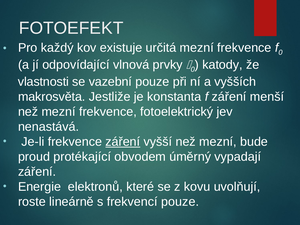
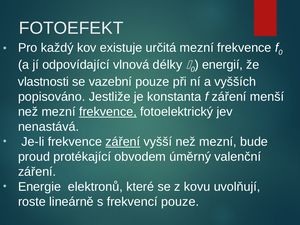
prvky: prvky -> délky (168, 65)
katody: katody -> energií (223, 65)
makrosvěta: makrosvěta -> popisováno (52, 97)
frekvence underline: none -> present (108, 112)
vypadají: vypadají -> valenční (238, 157)
